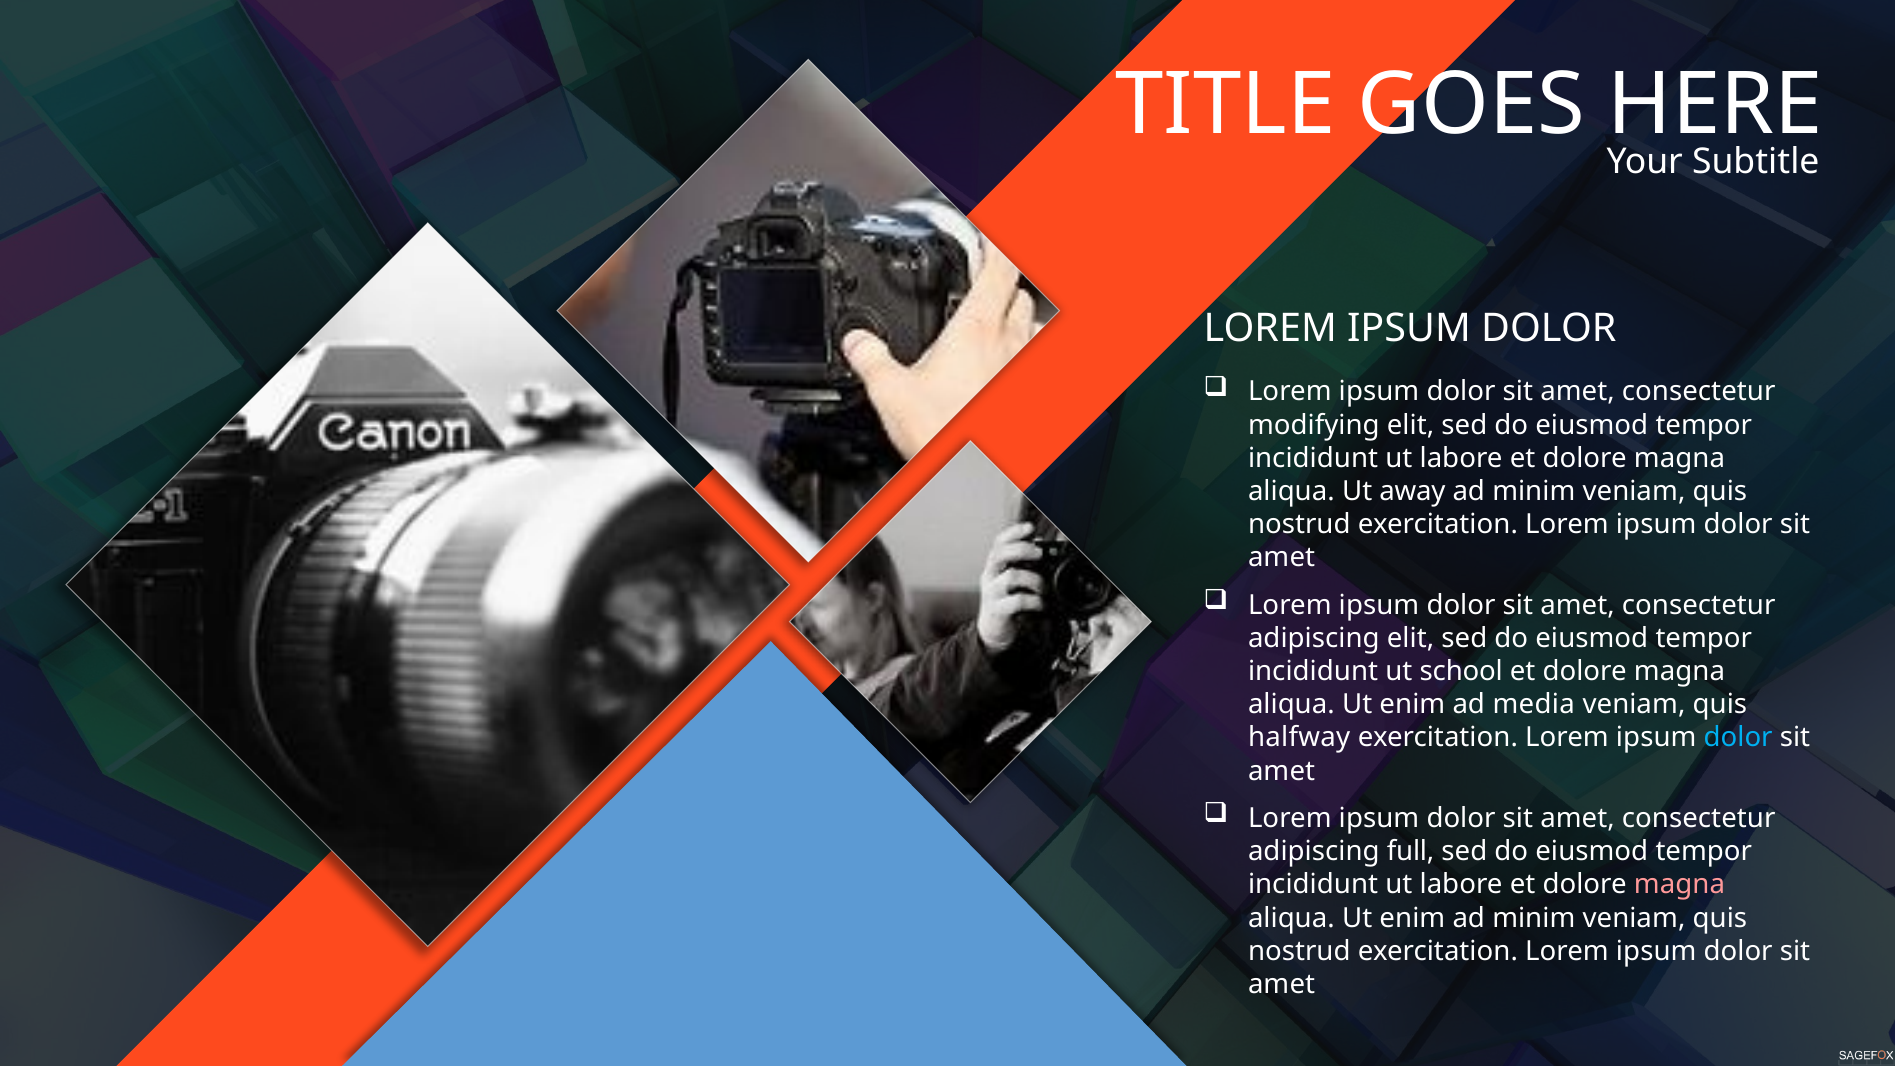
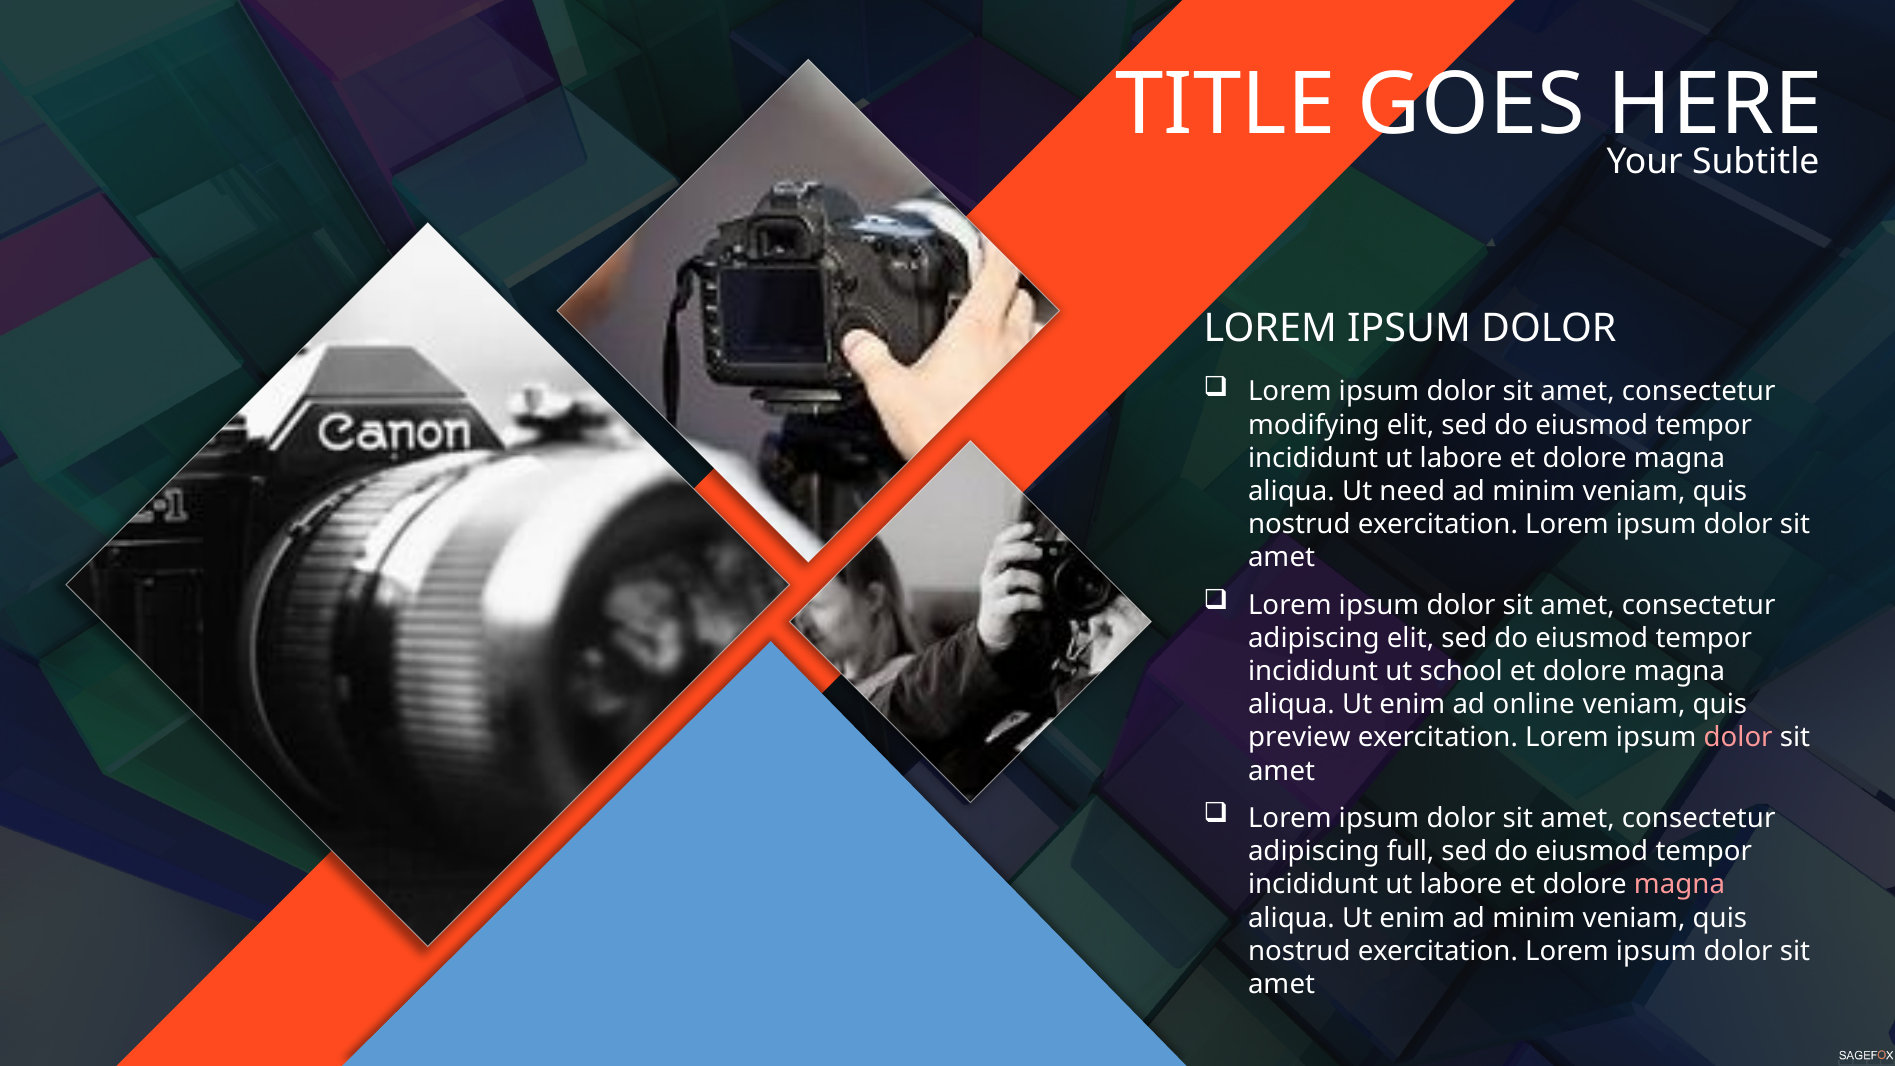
away: away -> need (1412, 491)
media: media -> online (1534, 705)
halfway: halfway -> preview (1299, 738)
dolor colour: light blue -> pink (1738, 738)
